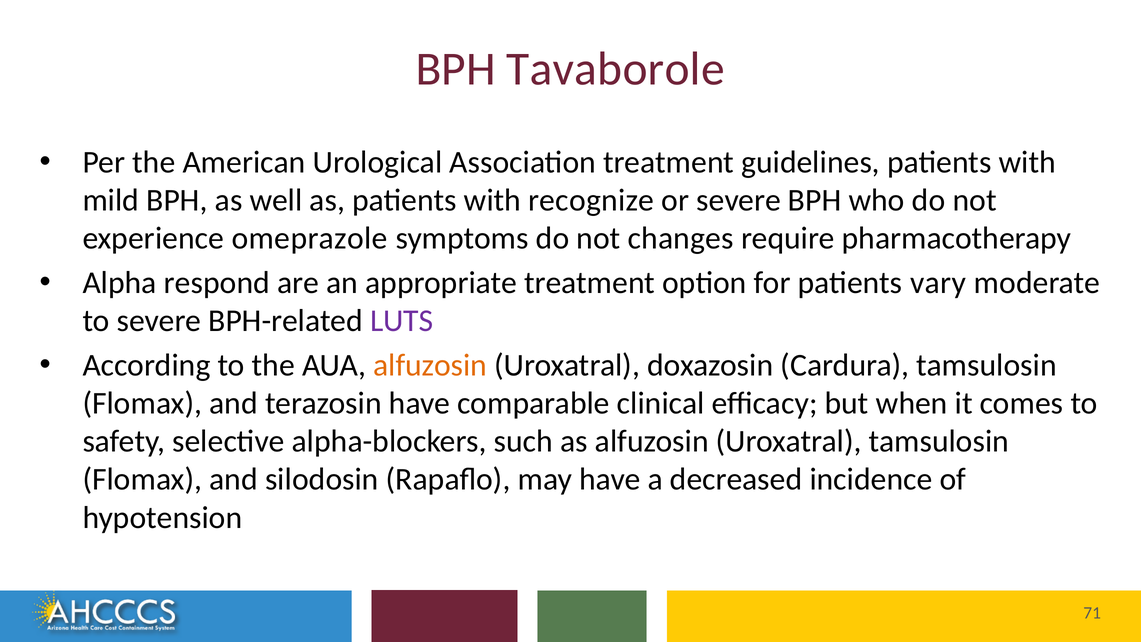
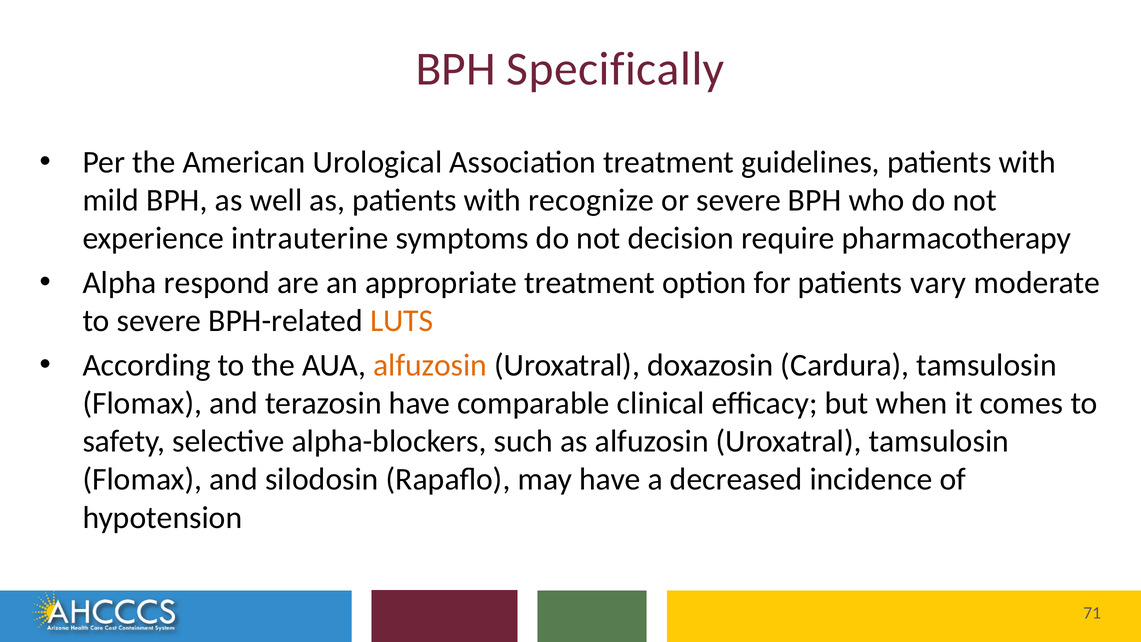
Tavaborole: Tavaborole -> Specifically (615, 69)
omeprazole: omeprazole -> intrauterine (310, 238)
changes: changes -> decision (681, 238)
LUTS colour: purple -> orange (402, 321)
